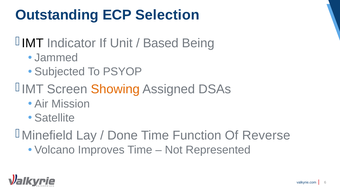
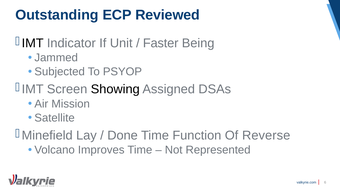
Selection: Selection -> Reviewed (168, 15)
Based: Based -> Faster (161, 43)
Showing colour: orange -> black (115, 89)
